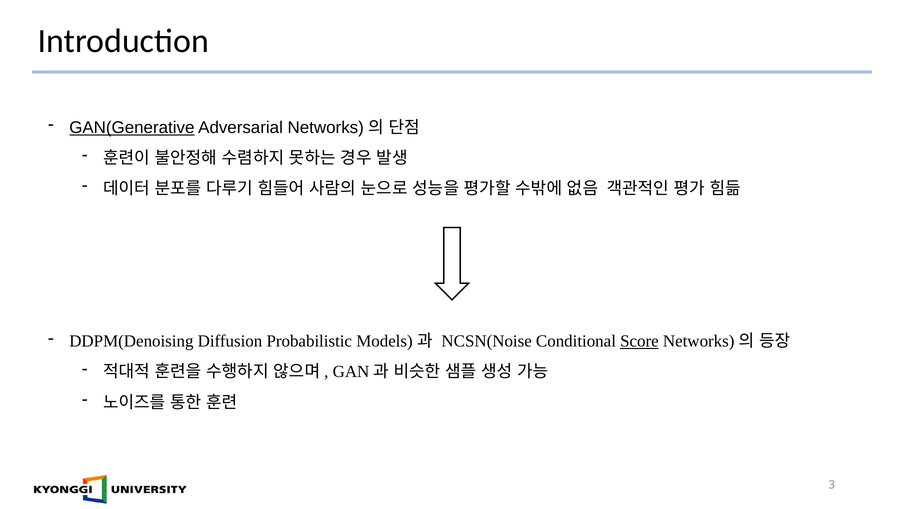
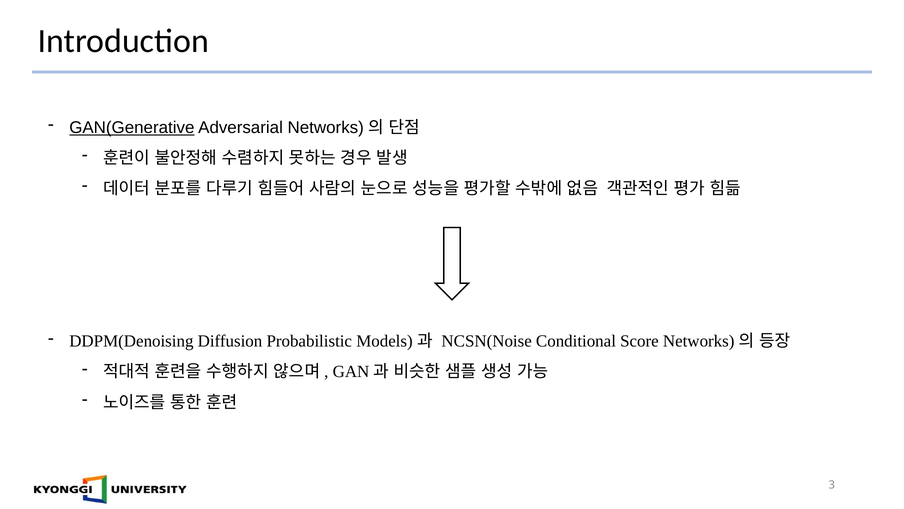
Score underline: present -> none (639, 341)
